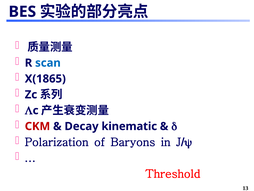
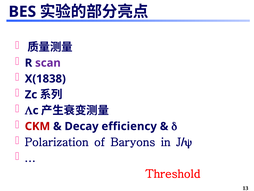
scan colour: blue -> purple (48, 63)
X(1865: X(1865 -> X(1838 (45, 79)
kinematic: kinematic -> efficiency (129, 126)
